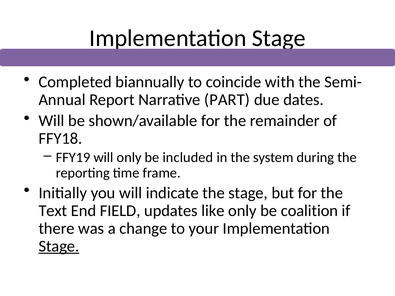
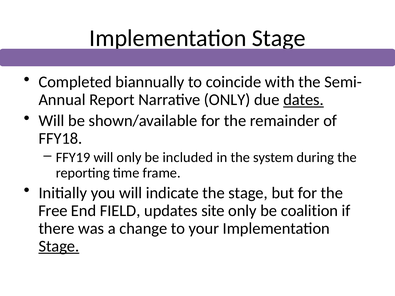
Narrative PART: PART -> ONLY (227, 100)
dates underline: none -> present (304, 100)
Text: Text -> Free (53, 211)
like: like -> site (213, 211)
